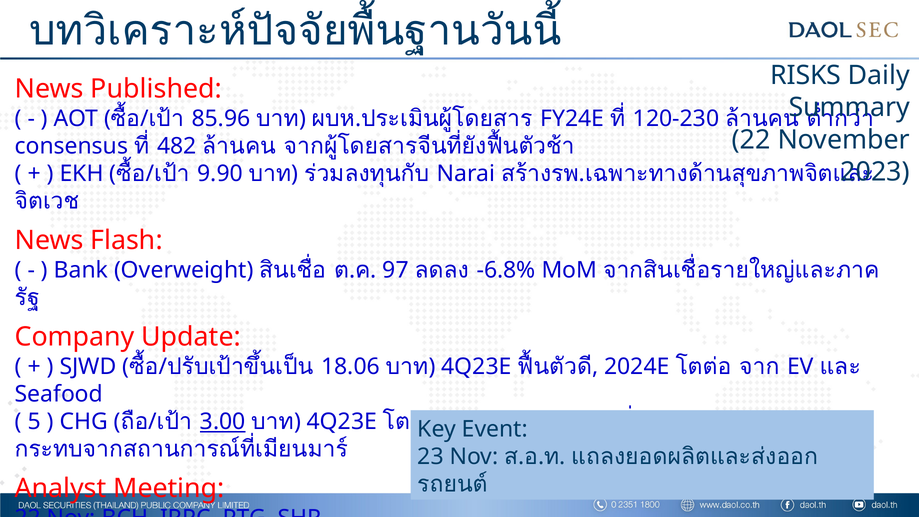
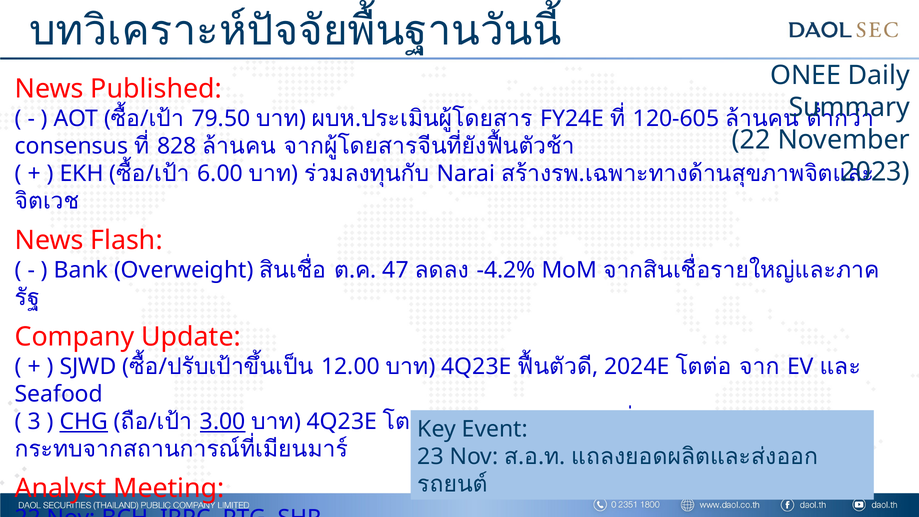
RISKS: RISKS -> ONEE (806, 75)
85.96: 85.96 -> 79.50 (221, 118)
120-230: 120-230 -> 120-605 (676, 118)
482: 482 -> 828 (177, 146)
9.90: 9.90 -> 6.00 (220, 174)
97: 97 -> 47 (396, 270)
-6.8%: -6.8% -> -4.2% (506, 270)
18.06: 18.06 -> 12.00 (351, 367)
5: 5 -> 3 (34, 422)
CHG underline: none -> present (84, 422)
